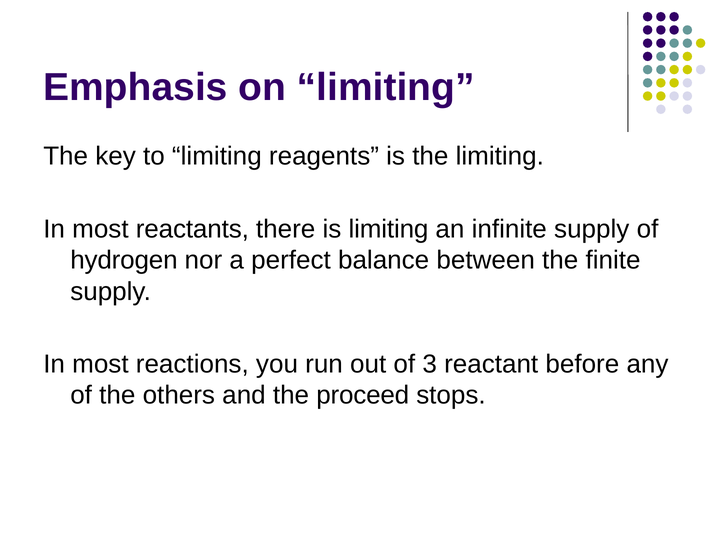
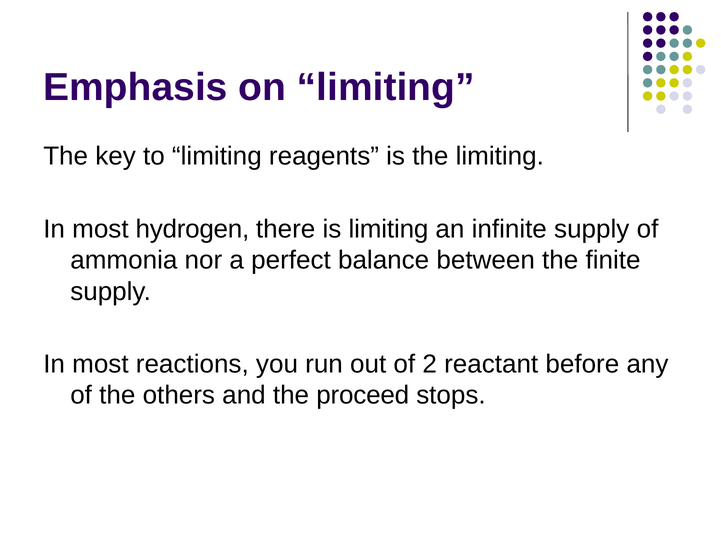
reactants: reactants -> hydrogen (192, 229)
hydrogen: hydrogen -> ammonia (124, 261)
3: 3 -> 2 (430, 365)
